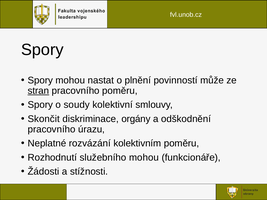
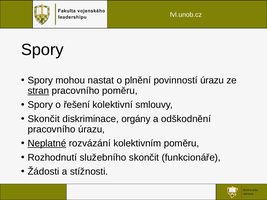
povinností může: může -> úrazu (212, 80)
soudy: soudy -> řešení (77, 105)
Neplatné underline: none -> present (47, 144)
služebního mohou: mohou -> skončit (144, 158)
